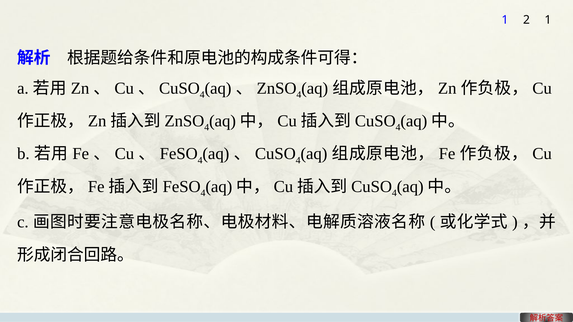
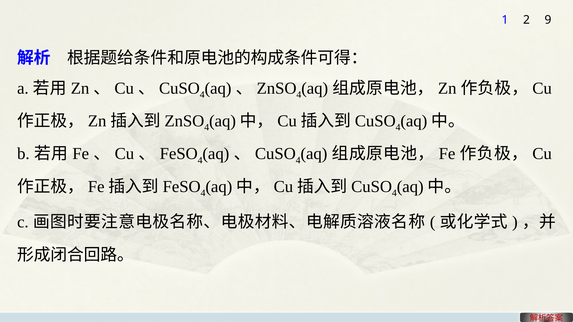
2 1: 1 -> 9 (548, 20)
